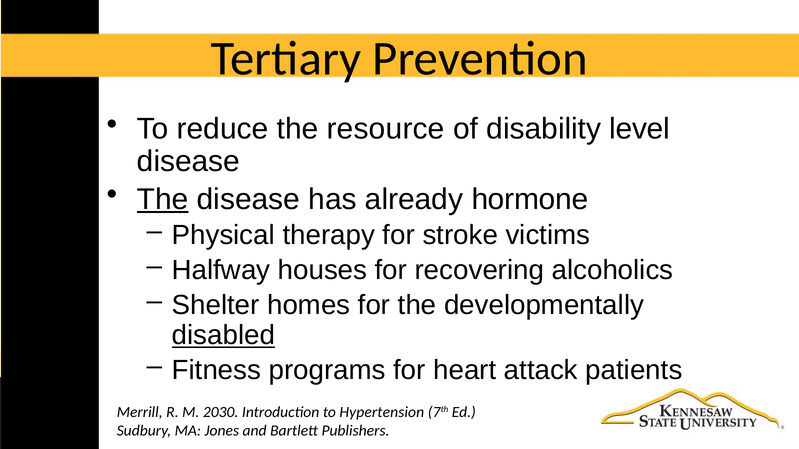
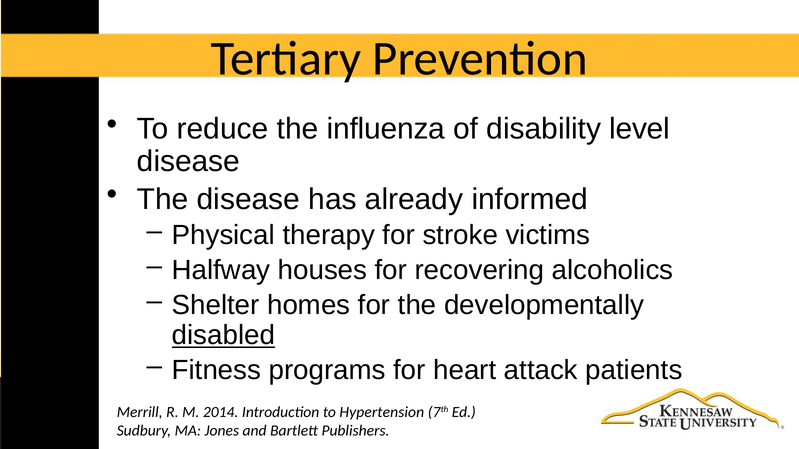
resource: resource -> influenza (386, 129)
The underline: present -> none (163, 199)
hormone: hormone -> informed (530, 199)
2030: 2030 -> 2014 (221, 412)
